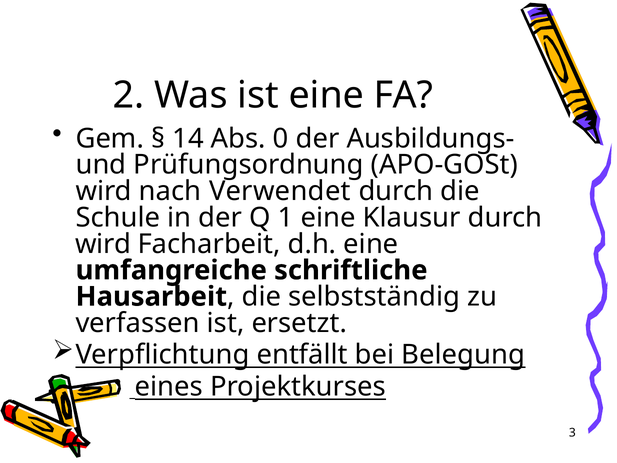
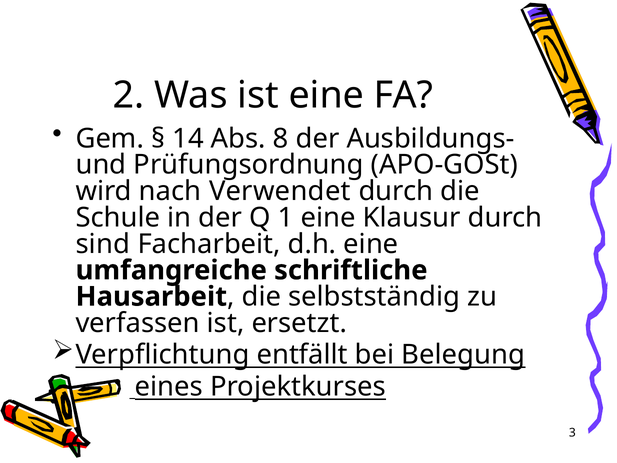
0: 0 -> 8 (281, 138)
wird: wird -> sind (103, 244)
